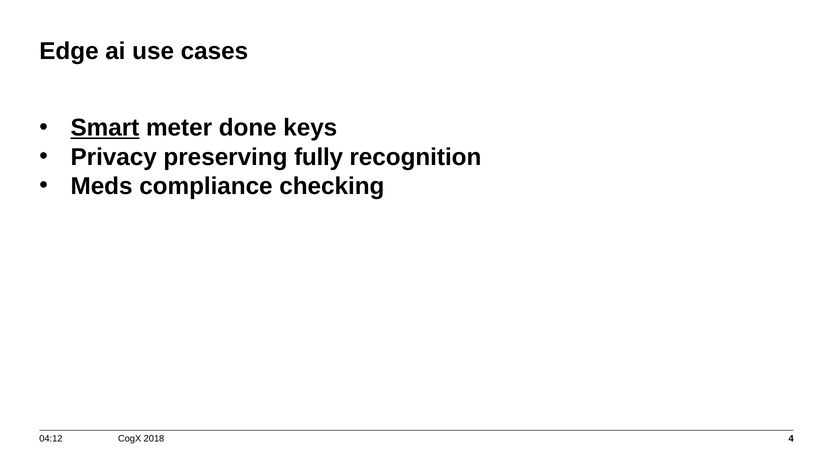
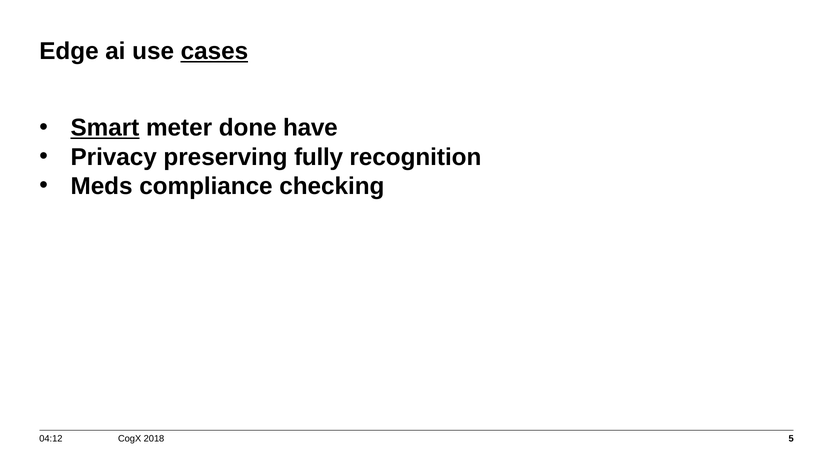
cases underline: none -> present (214, 51)
keys: keys -> have (310, 128)
4: 4 -> 5 (791, 438)
